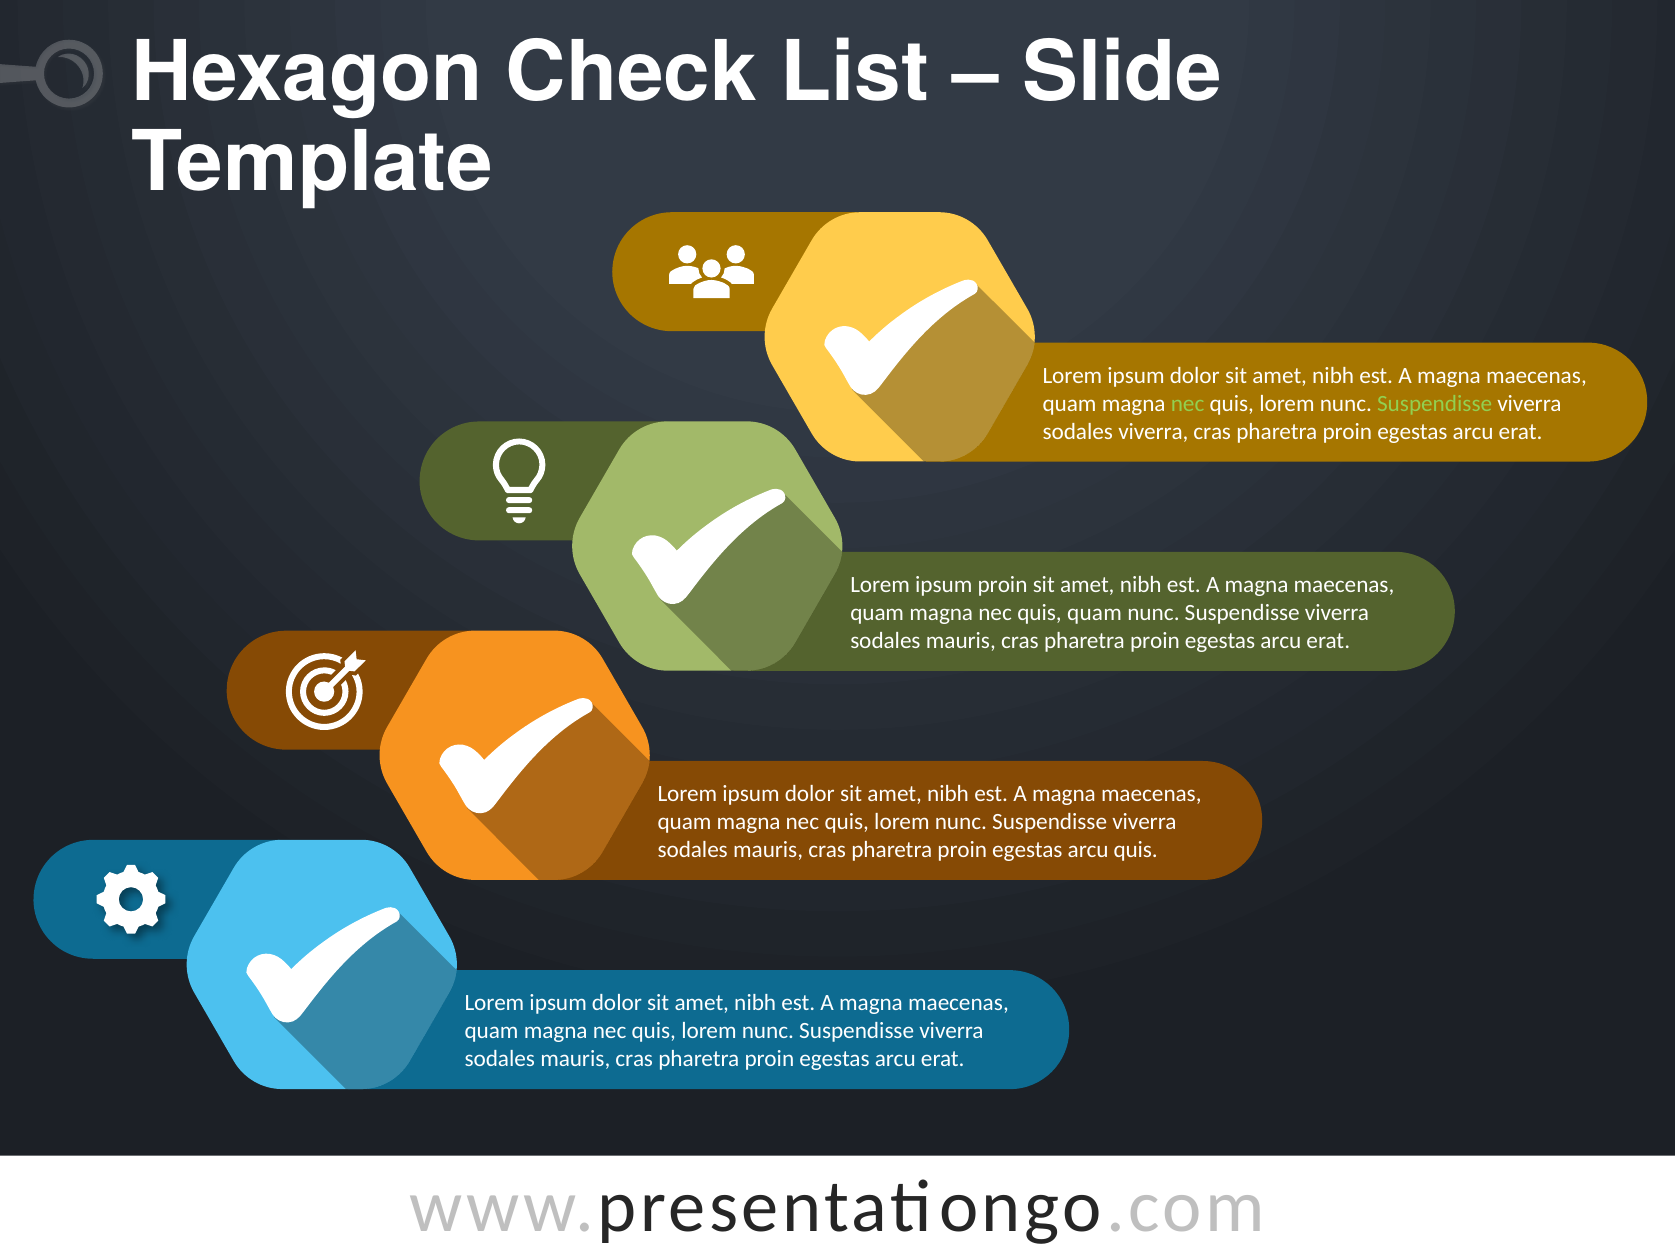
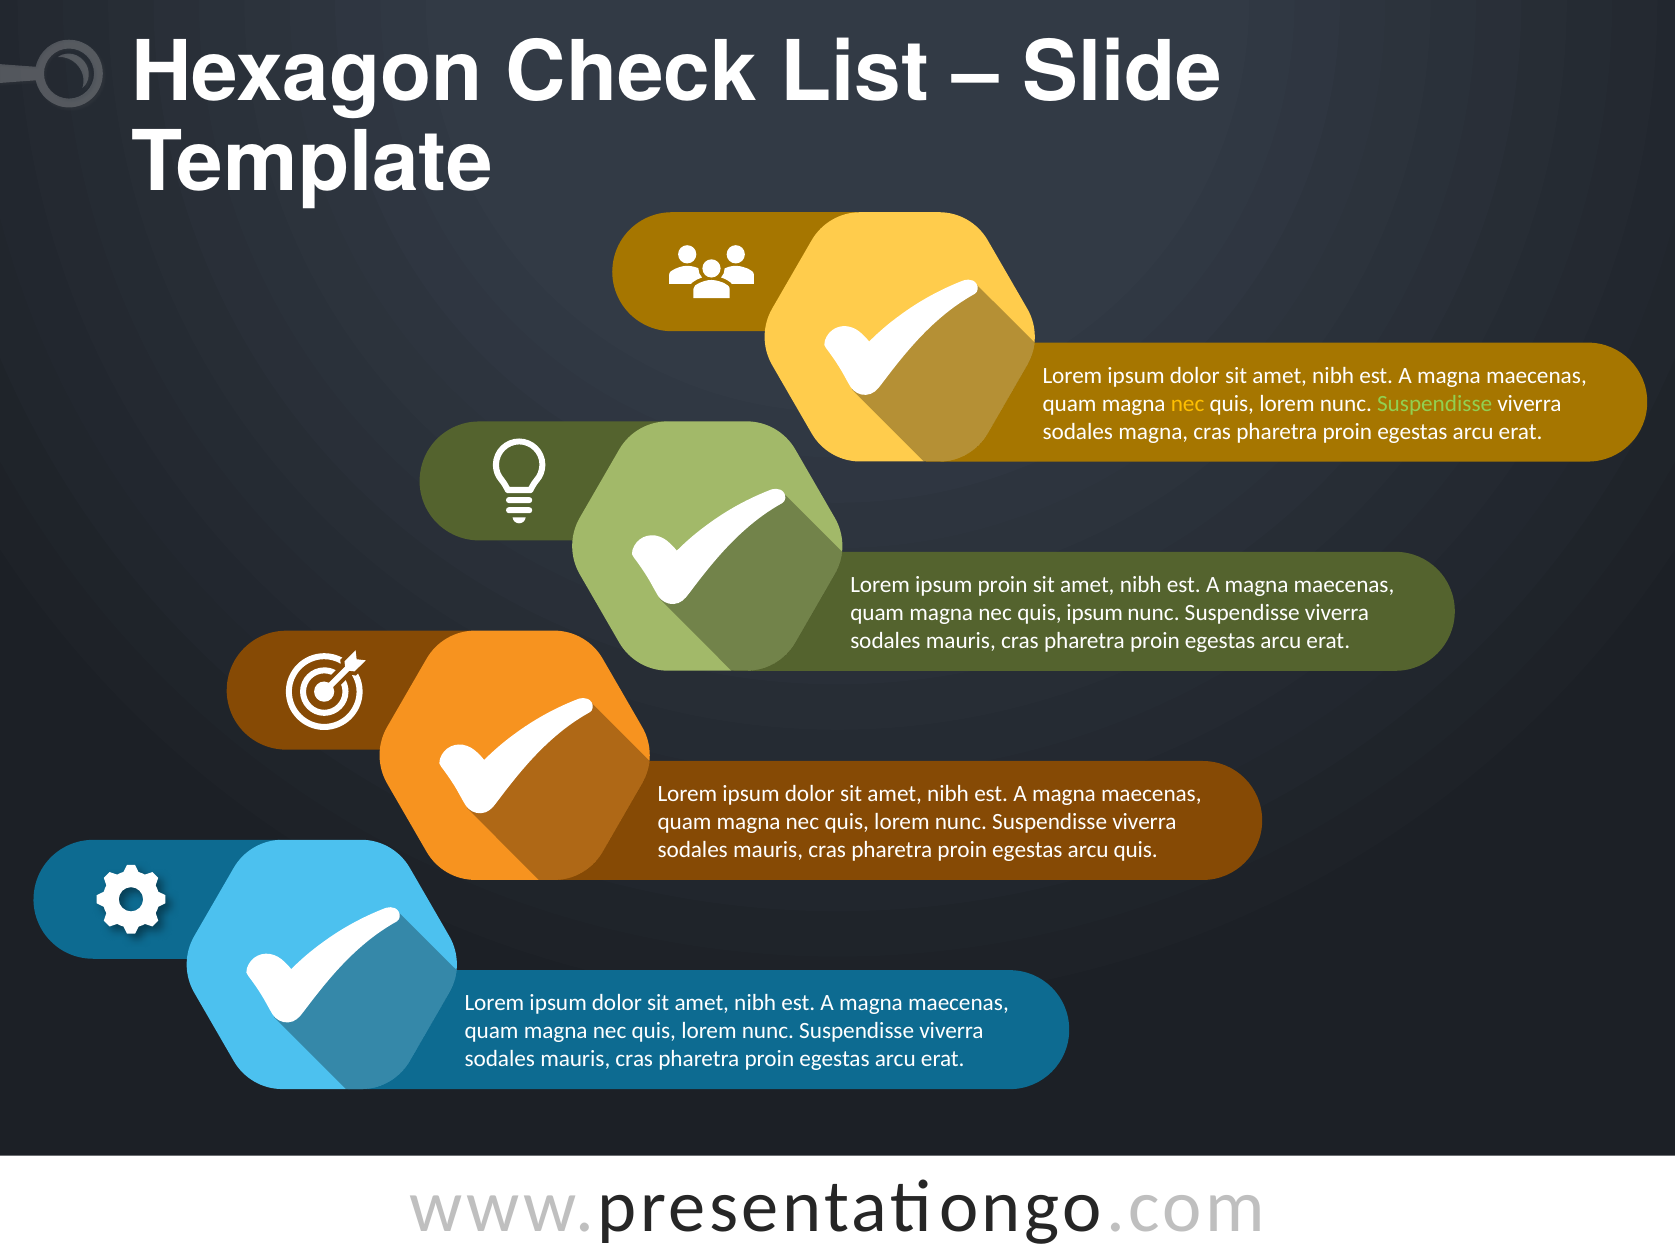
nec colour: light green -> yellow (1188, 403)
sodales viverra: viverra -> magna (1153, 431)
quis quam: quam -> ipsum (1095, 613)
